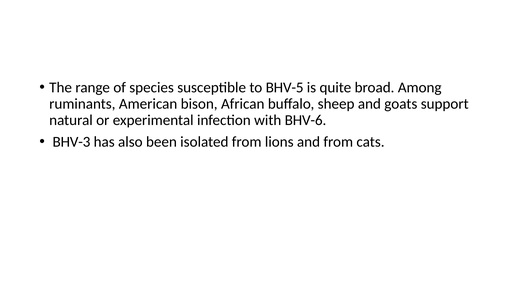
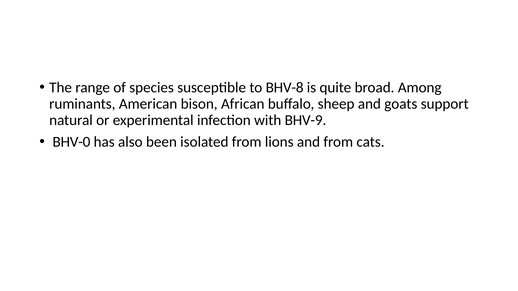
BHV-5: BHV-5 -> BHV-8 (285, 88)
BHV-6: BHV-6 -> BHV-9 (306, 120)
BHV-3: BHV-3 -> BHV-0 (71, 142)
